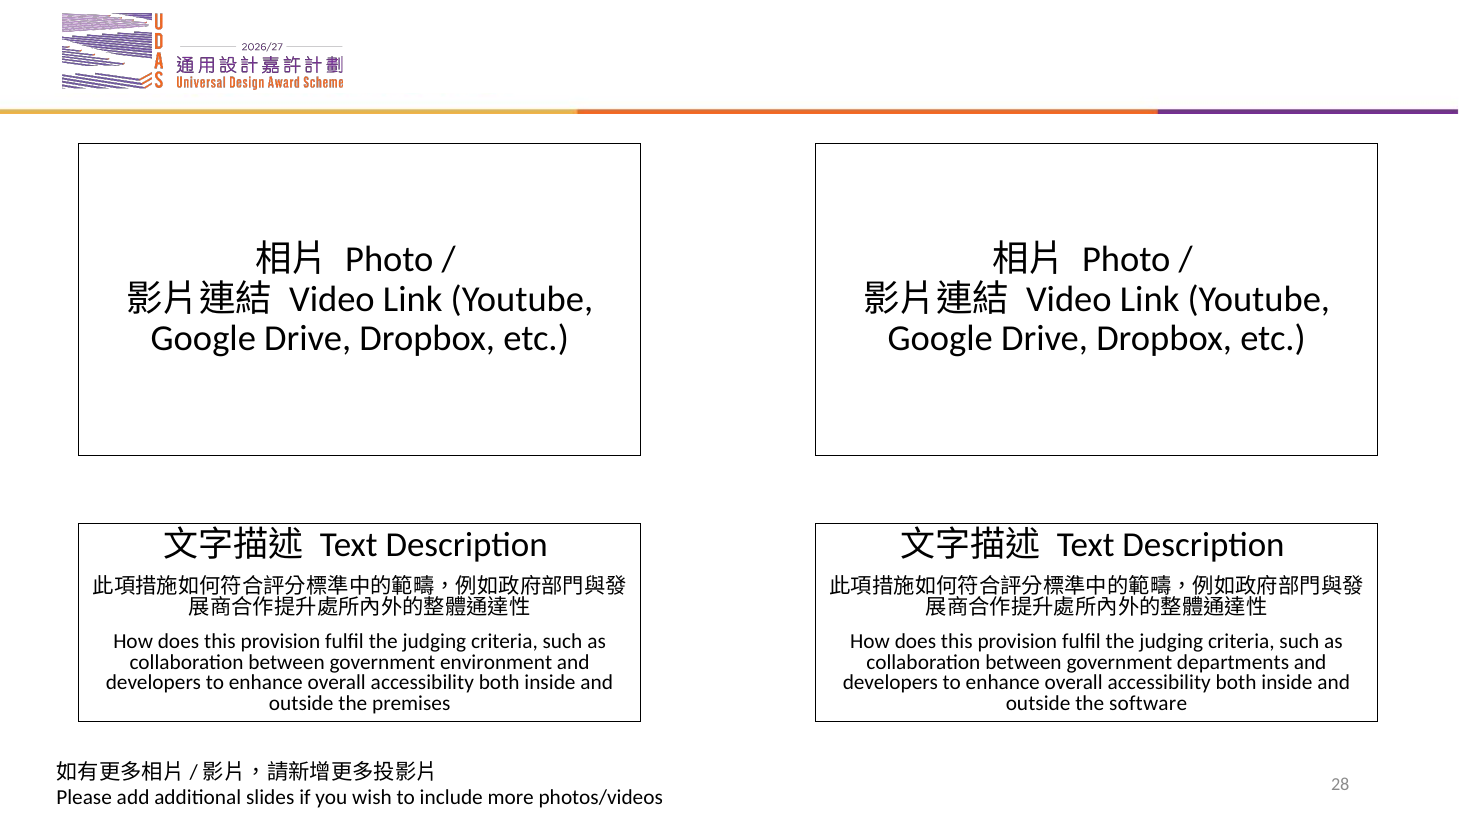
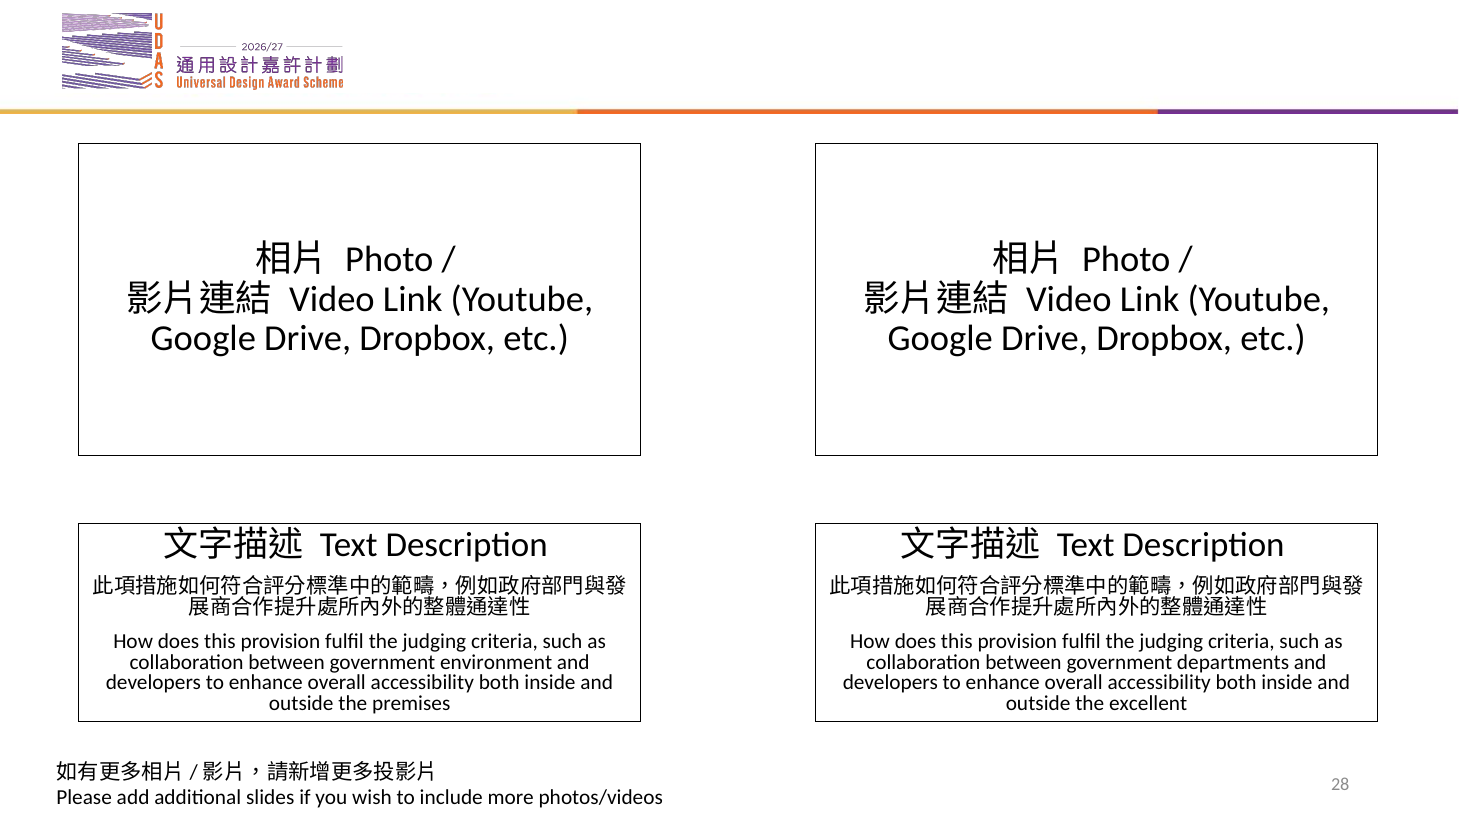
software: software -> excellent (1148, 703)
